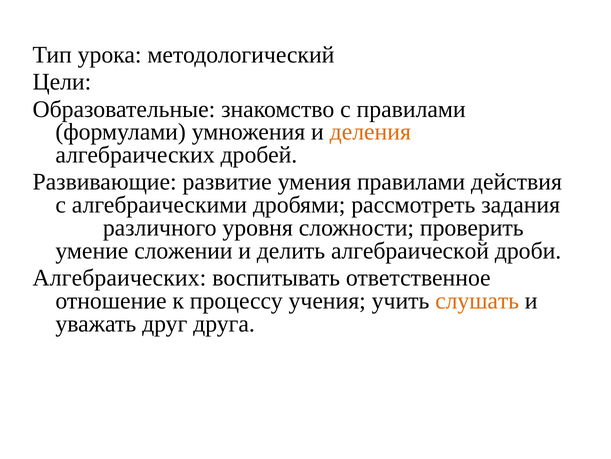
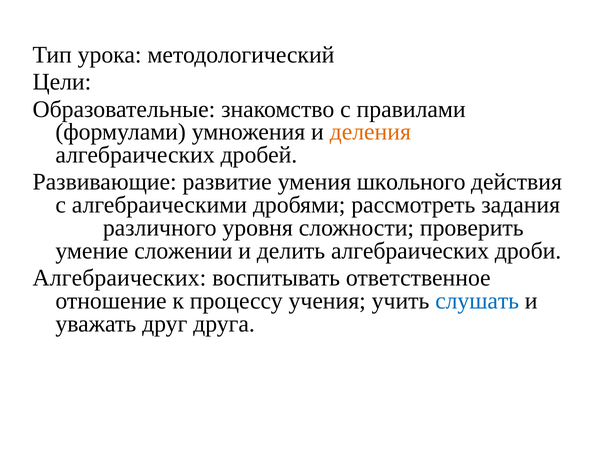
умения правилами: правилами -> школьного (411, 182)
делить алгебраической: алгебраической -> алгебраических (410, 250)
слушать colour: orange -> blue (477, 300)
